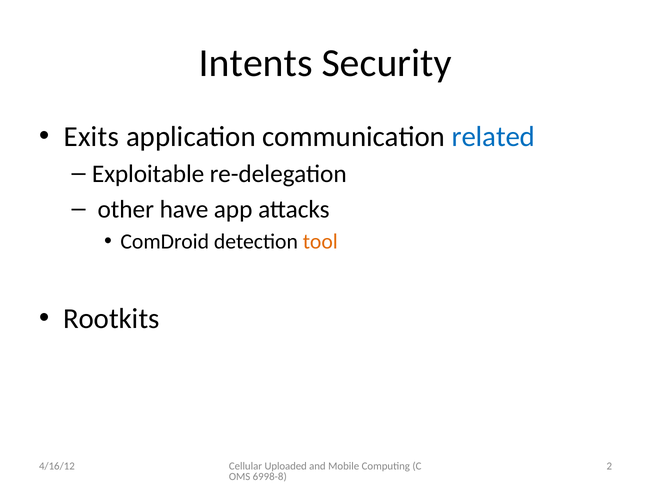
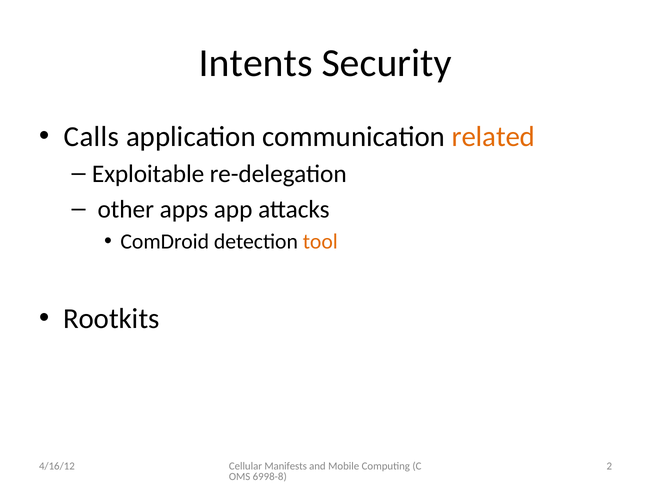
Exits: Exits -> Calls (91, 137)
related colour: blue -> orange (493, 137)
have: have -> apps (184, 209)
Uploaded: Uploaded -> Manifests (286, 466)
